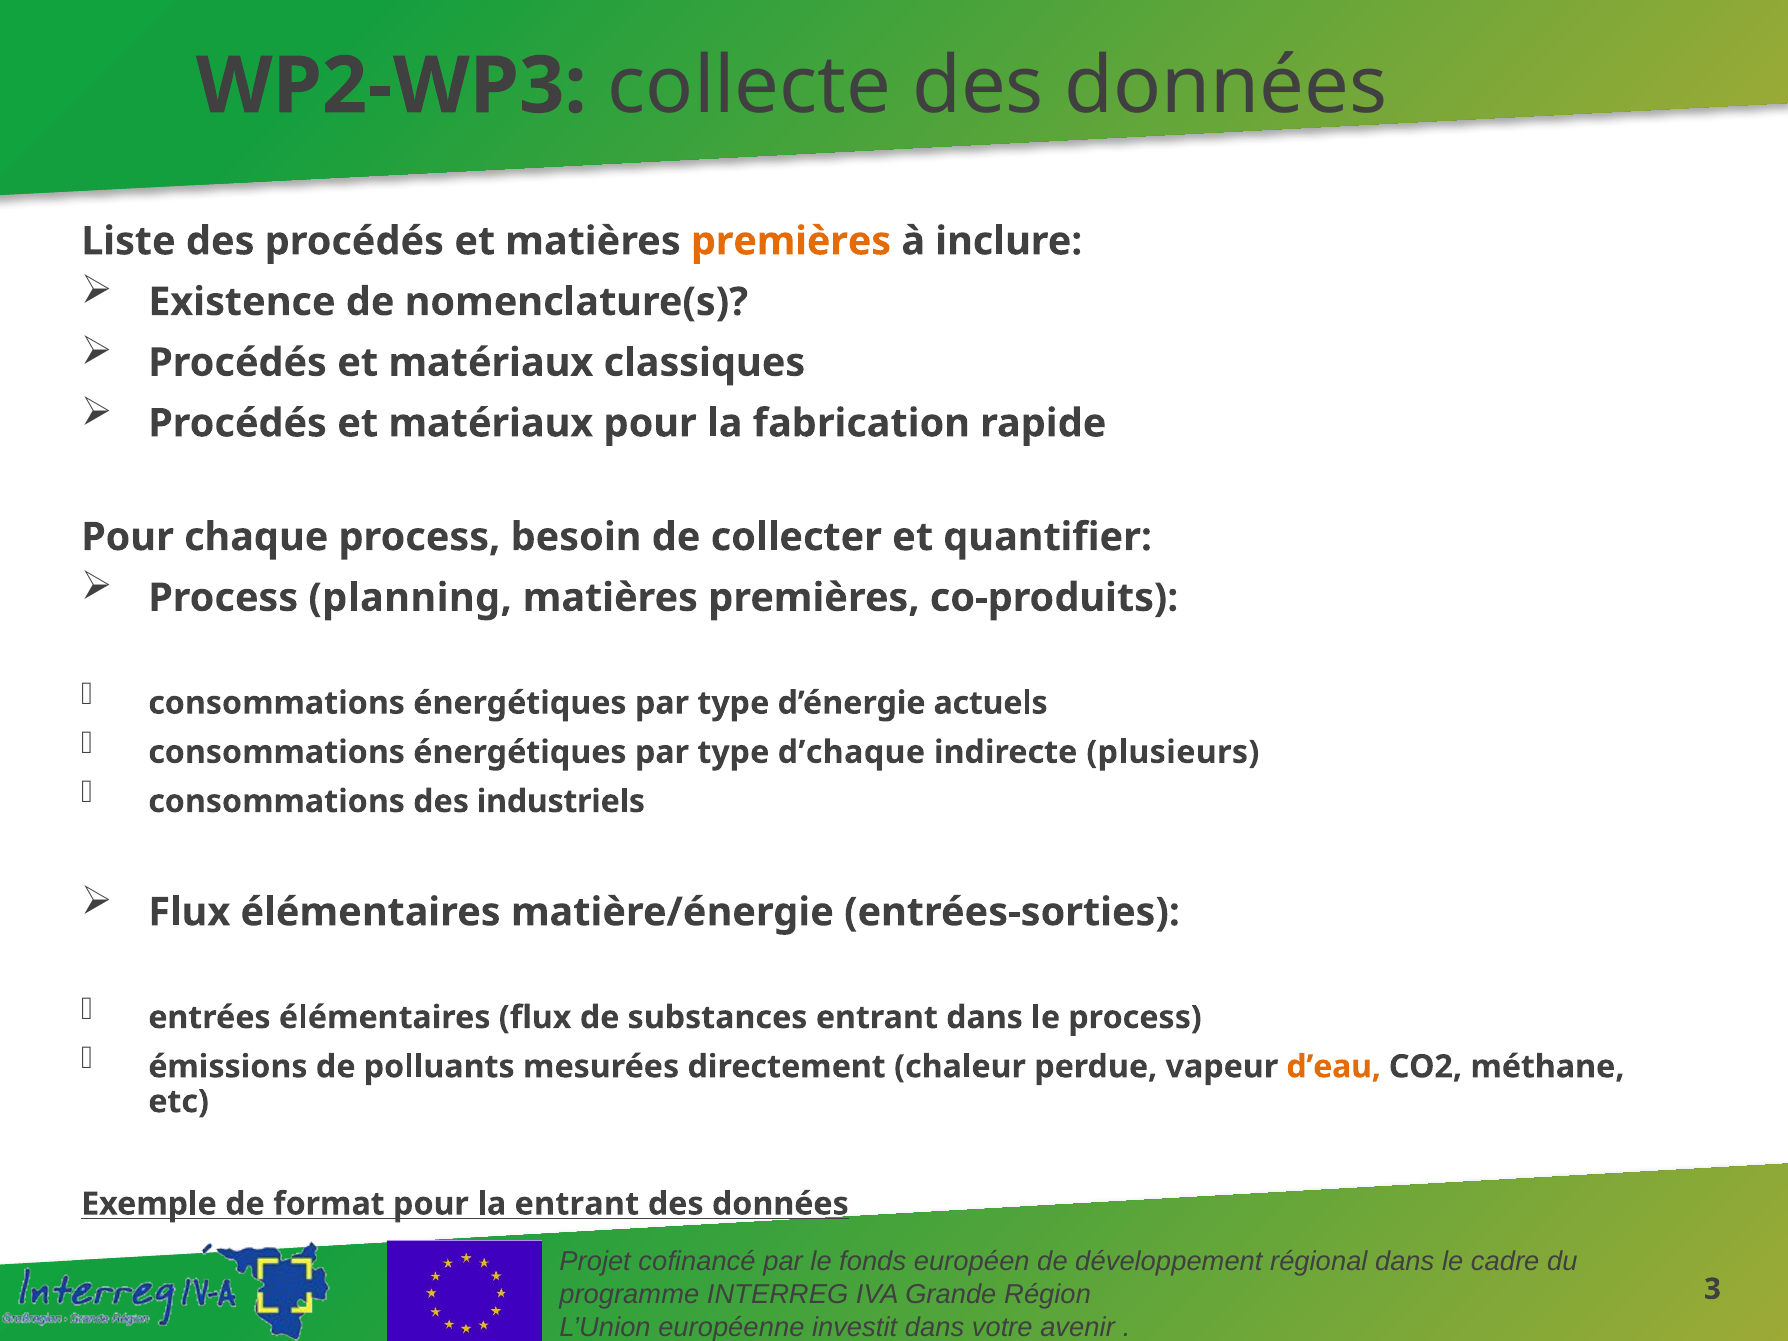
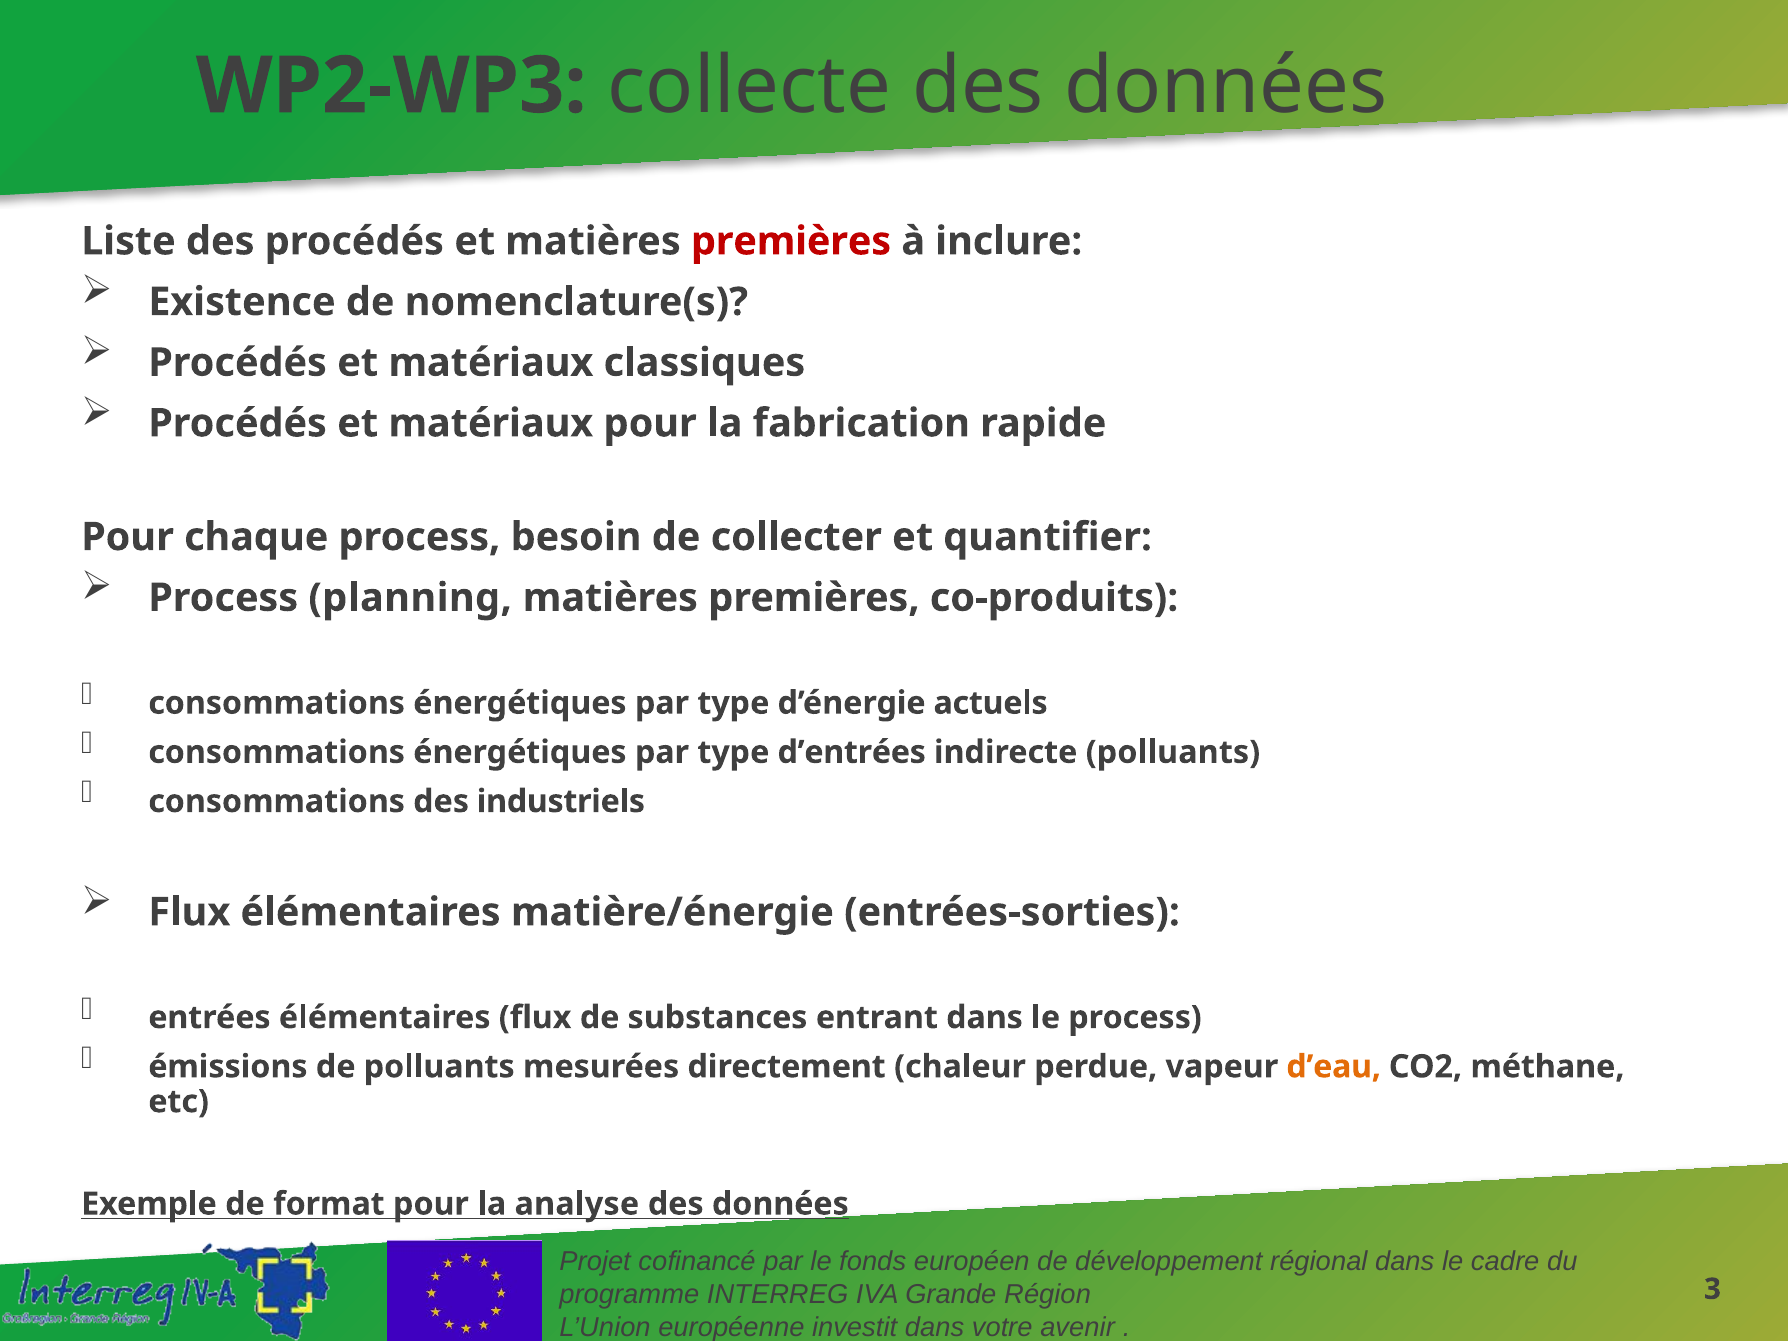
premières colour: orange -> red (791, 241)
d’chaque: d’chaque -> d’entrées (852, 752)
indirecte plusieurs: plusieurs -> polluants (1173, 752)
la entrant: entrant -> analyse (577, 1204)
